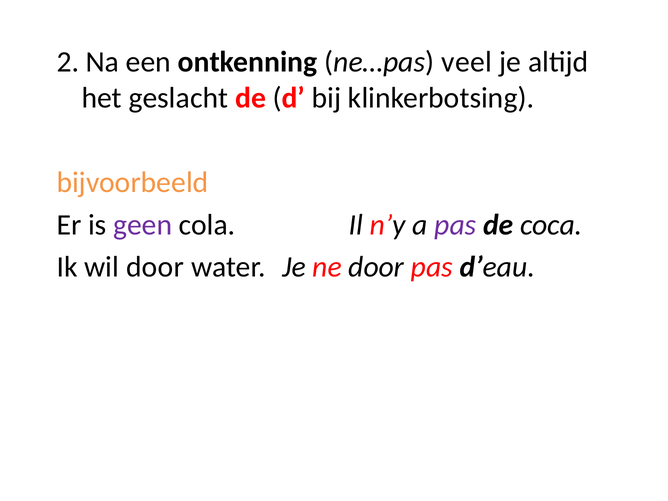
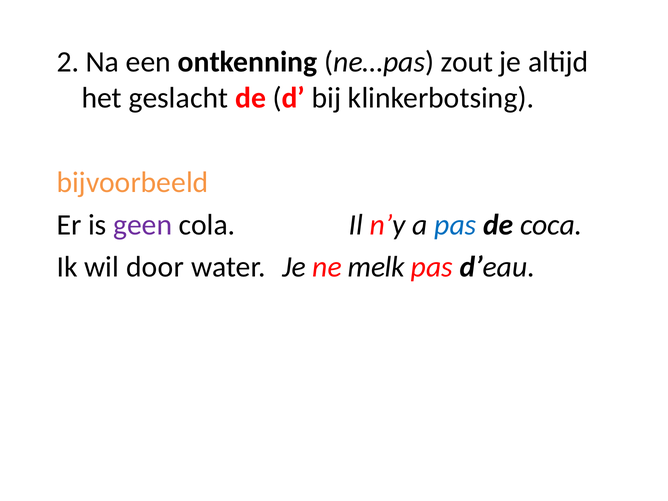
veel: veel -> zout (467, 62)
pas colour: purple -> blue (455, 225)
ne door: door -> melk (376, 267)
